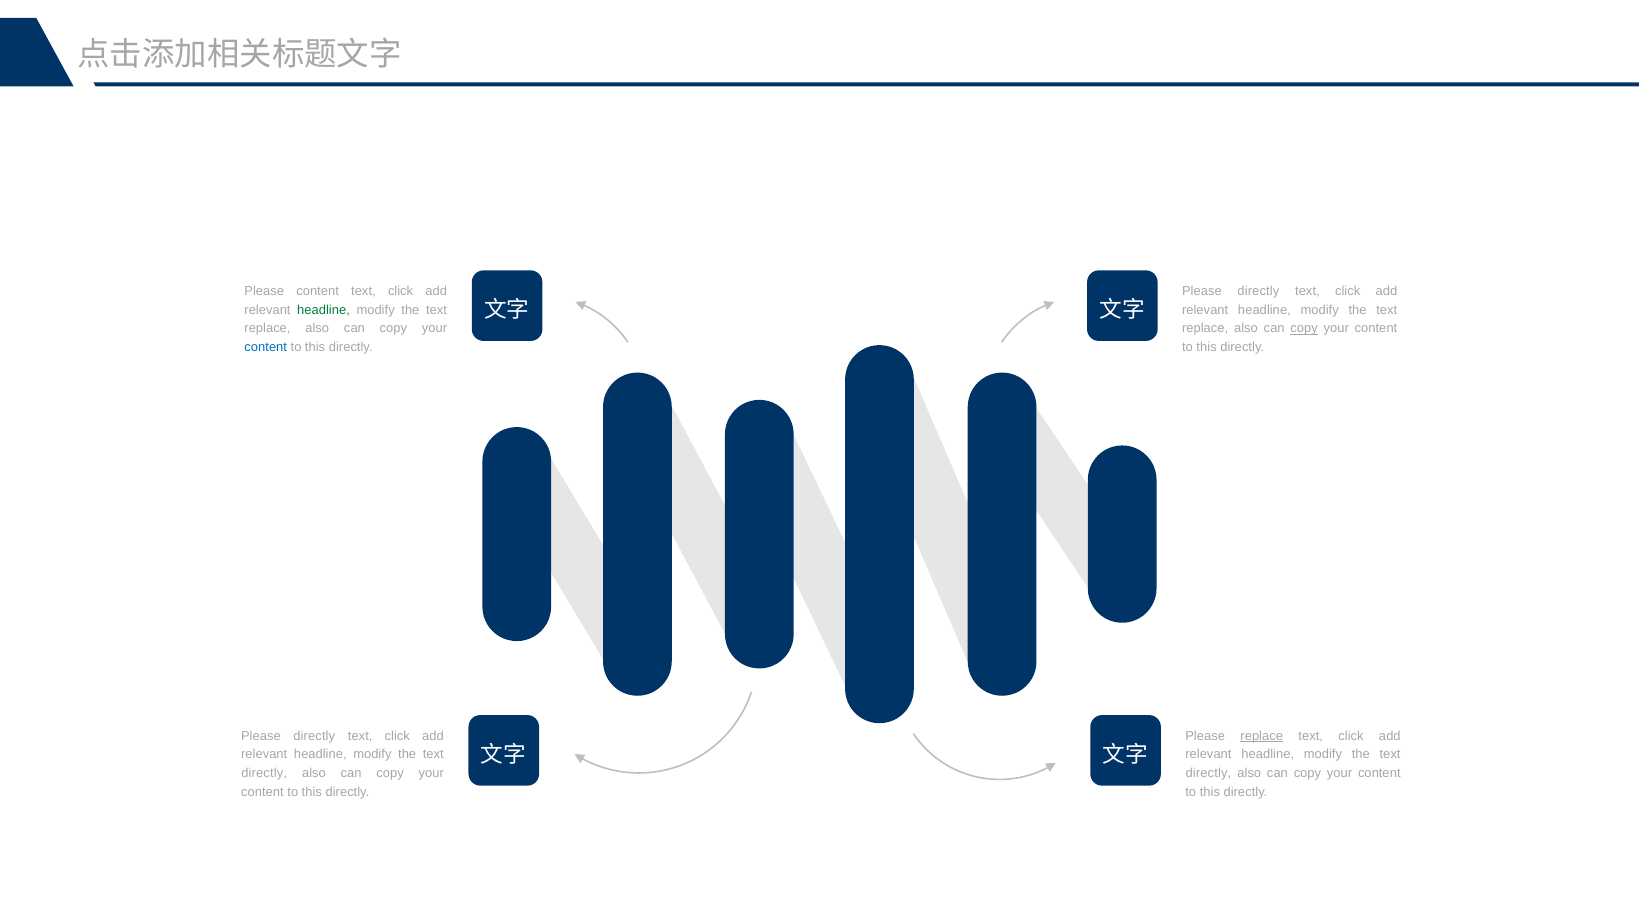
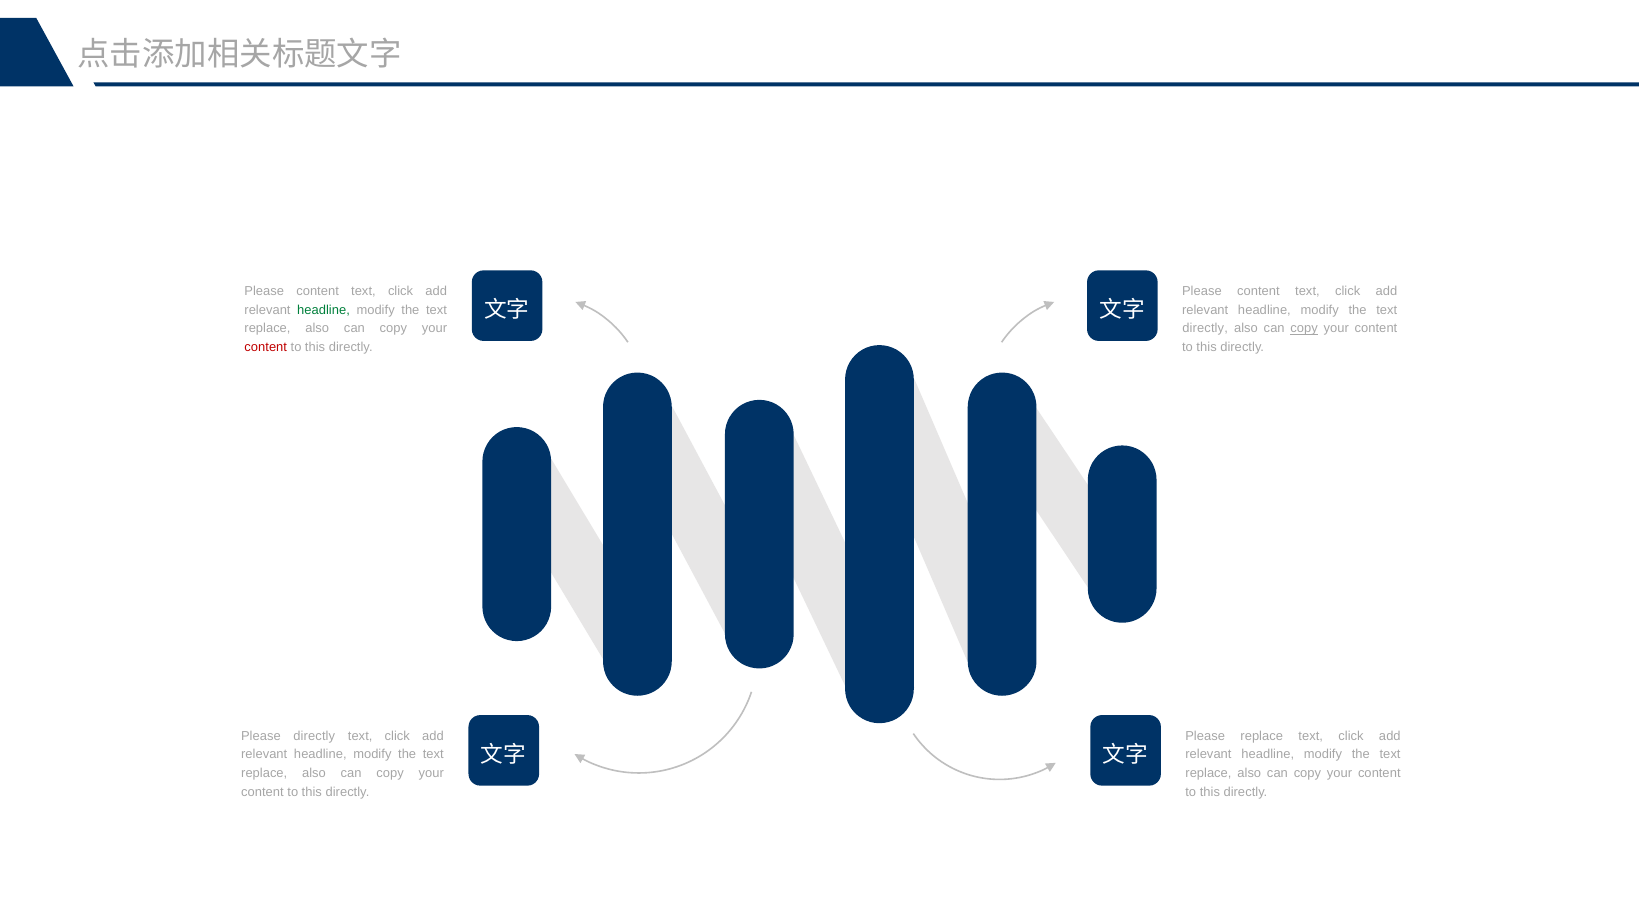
directly: directly -> content (1258, 291)
replace: replace -> directly (1205, 328)
content colour: blue -> red (266, 347)
replace underline: present -> none (1262, 736)
directly: directly -> replace (264, 773)
directly: directly -> replace (1208, 773)
